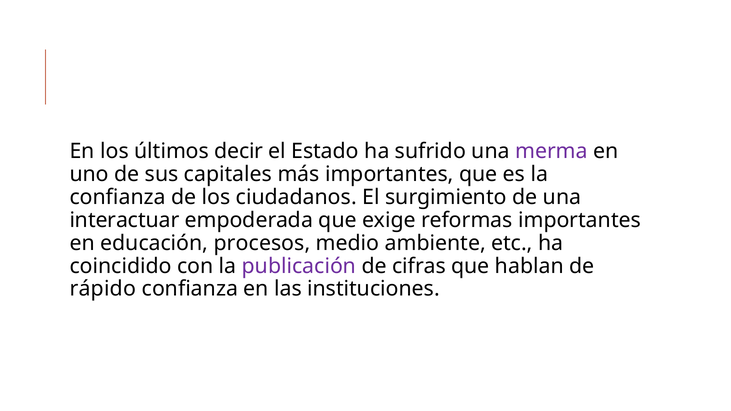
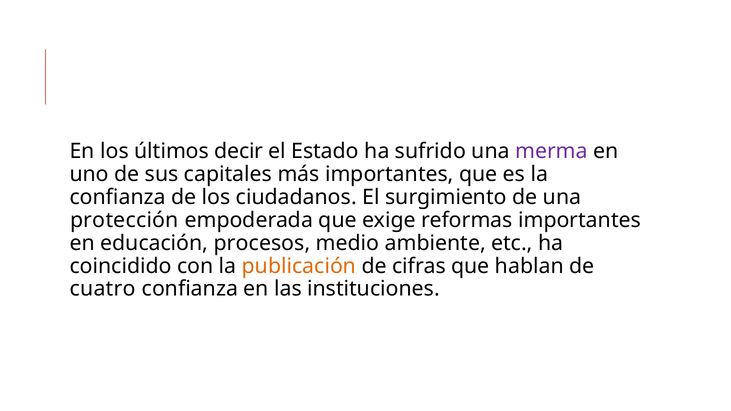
interactuar: interactuar -> protección (124, 220)
publicación colour: purple -> orange (299, 266)
rápido: rápido -> cuatro (103, 289)
